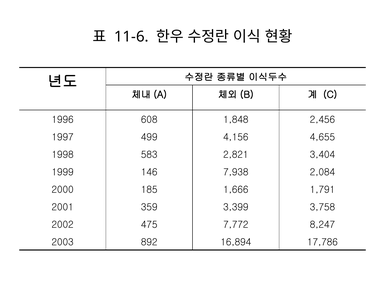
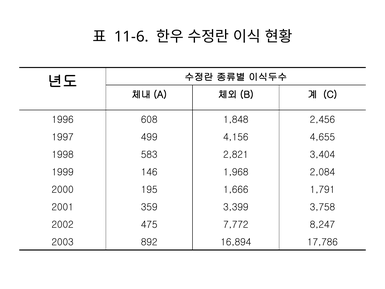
7,938: 7,938 -> 1,968 (236, 172)
185: 185 -> 195 (149, 189)
